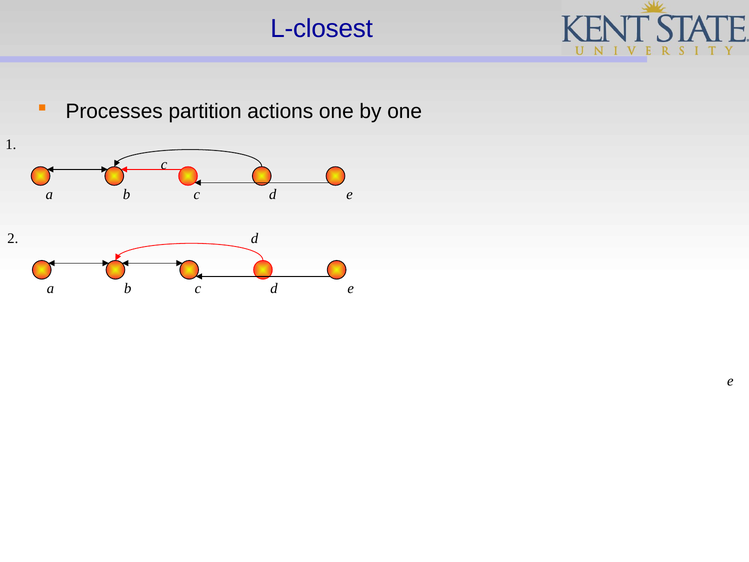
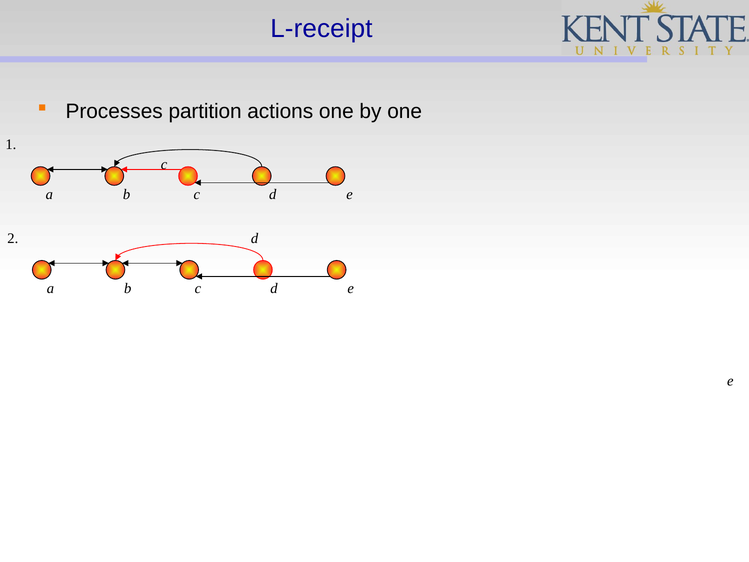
L-closest: L-closest -> L-receipt (321, 29)
